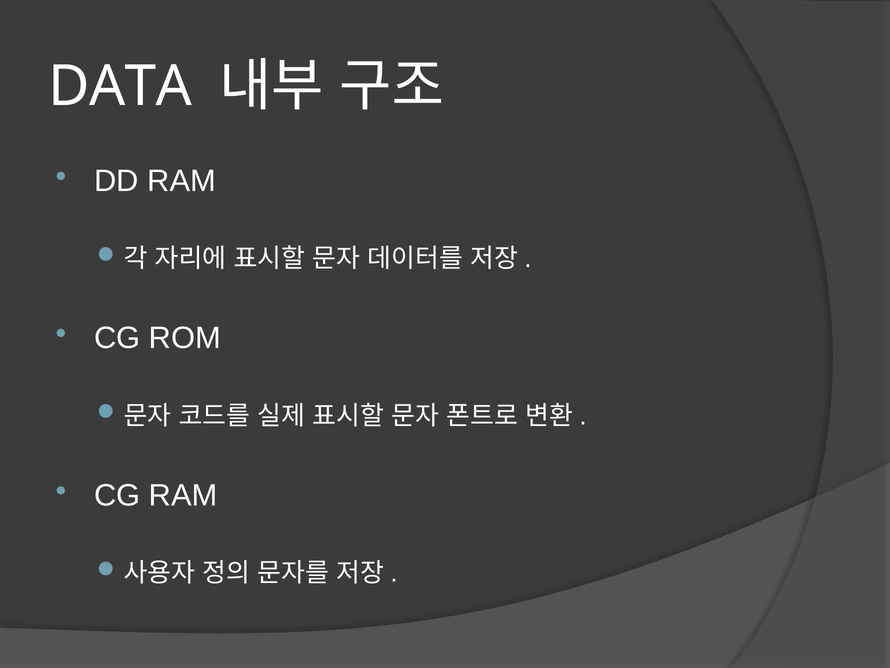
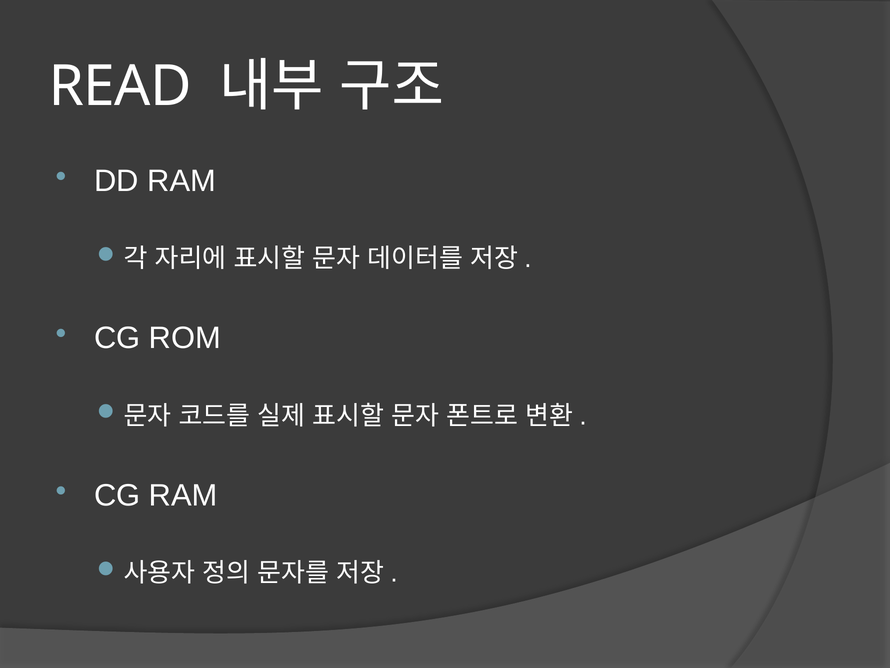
DATA: DATA -> READ (120, 86)
